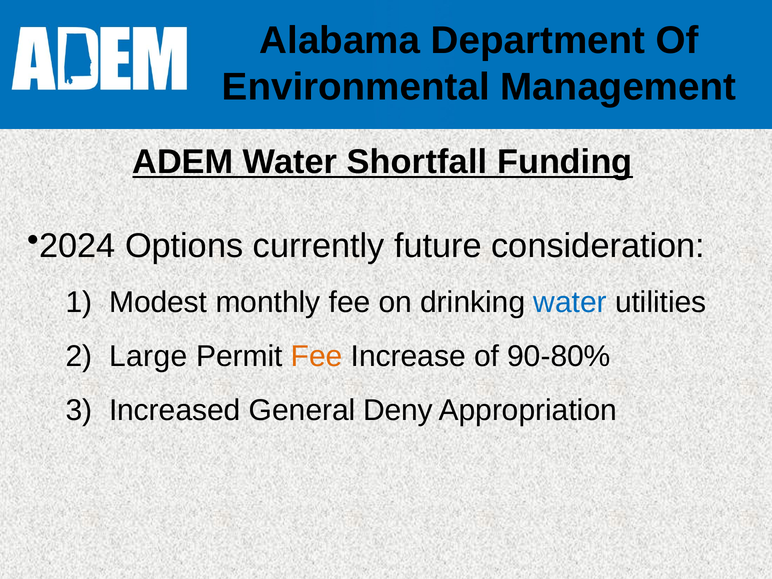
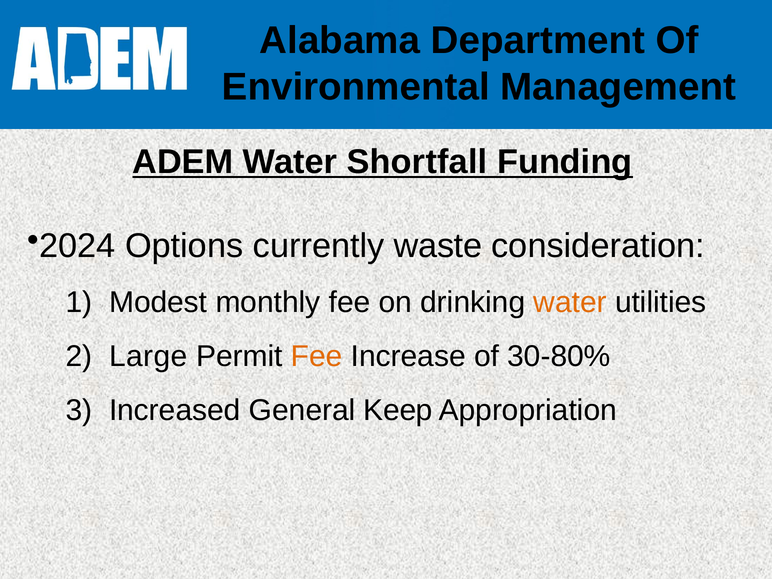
future: future -> waste (438, 246)
water colour: blue -> orange (570, 302)
90-80%: 90-80% -> 30-80% (559, 356)
Deny: Deny -> Keep (398, 410)
